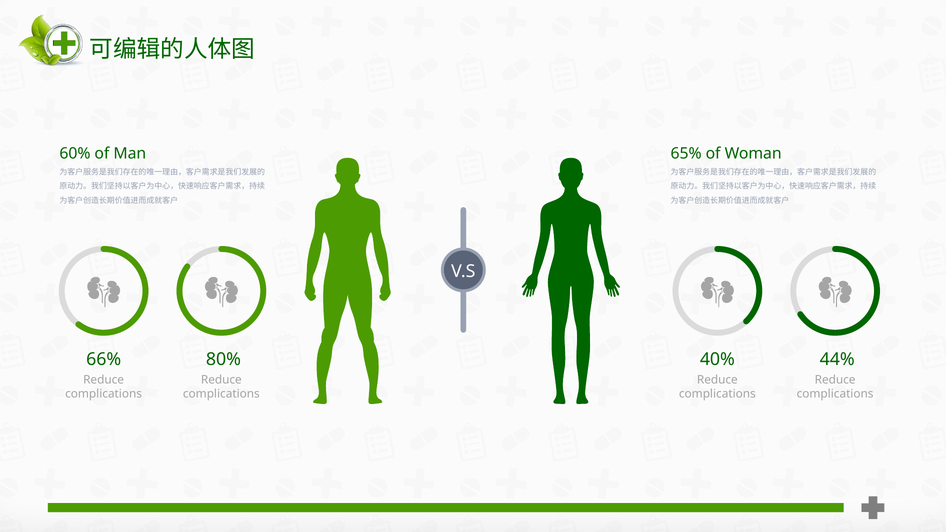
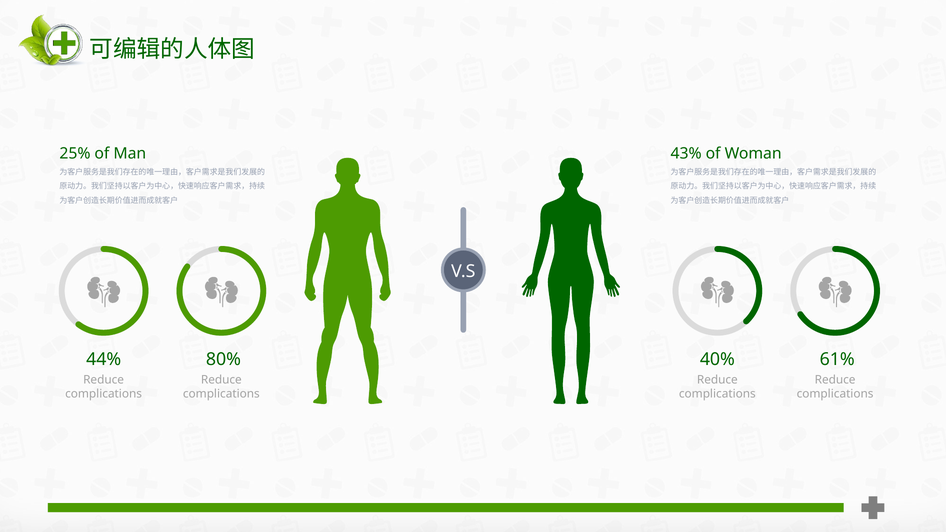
60%: 60% -> 25% (75, 154)
65%: 65% -> 43% (686, 154)
66%: 66% -> 44% (104, 359)
44%: 44% -> 61% (837, 359)
